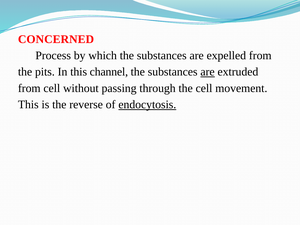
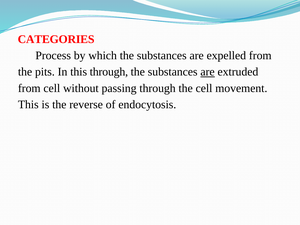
CONCERNED: CONCERNED -> CATEGORIES (56, 39)
this channel: channel -> through (109, 72)
endocytosis underline: present -> none (147, 105)
